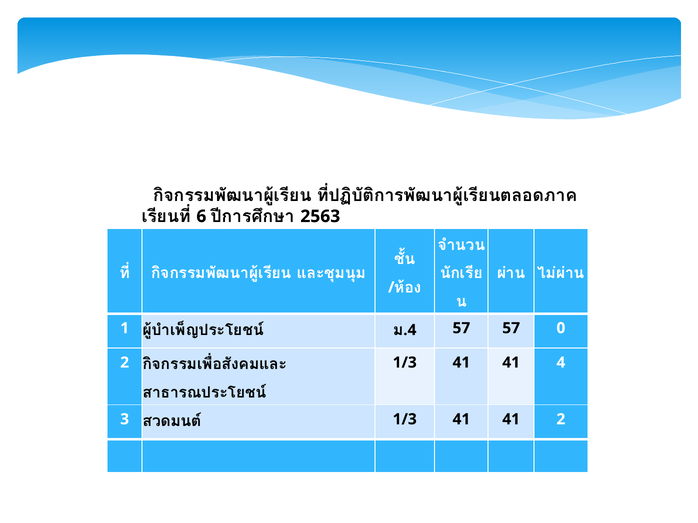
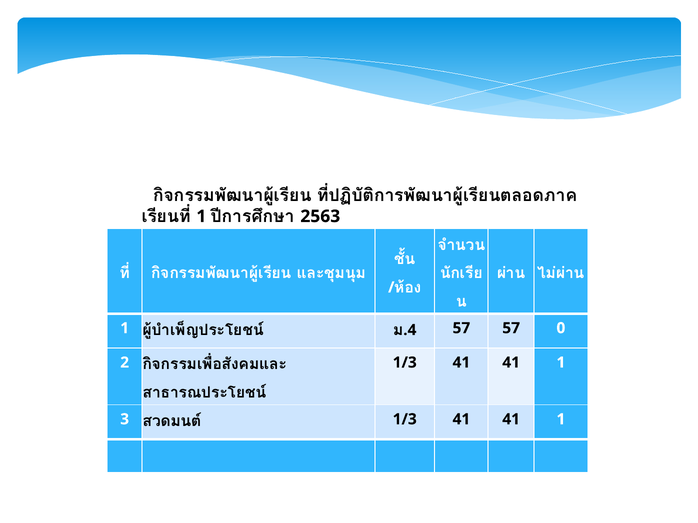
6: 6 -> 1 (201, 217)
4: 4 -> 1 (561, 363)
2: 2 -> 1 (561, 420)
